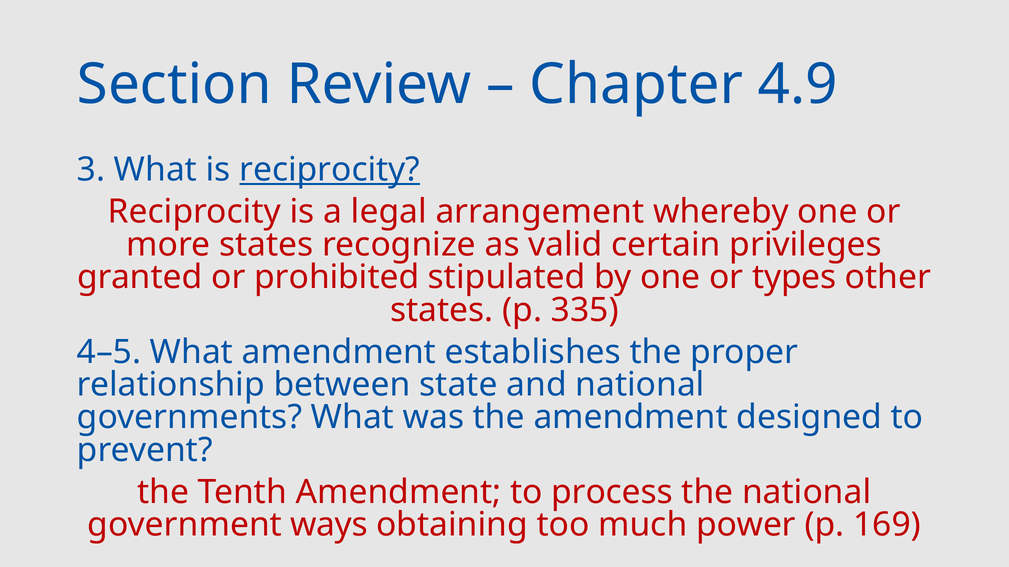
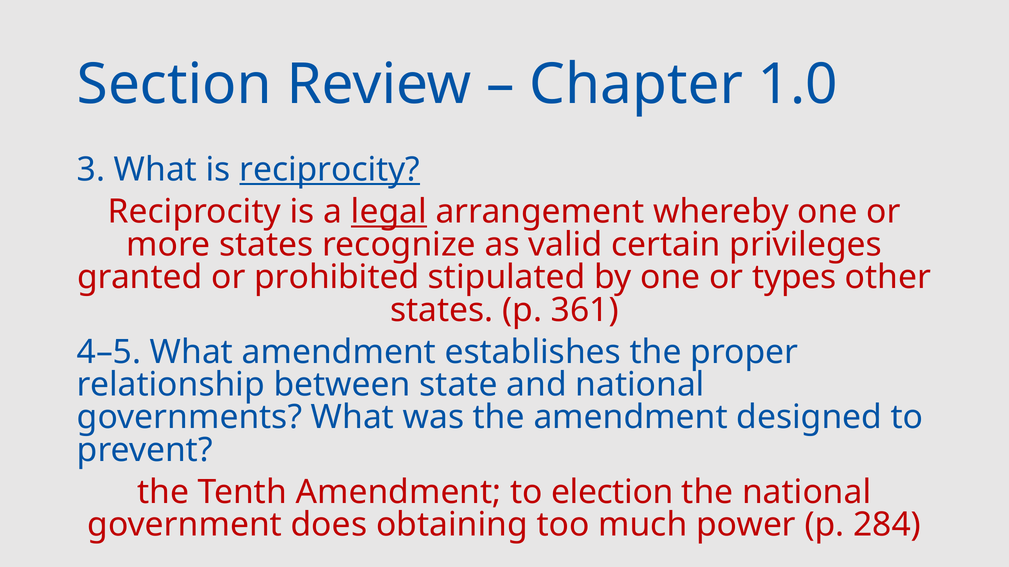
4.9: 4.9 -> 1.0 (798, 85)
legal underline: none -> present (389, 212)
335: 335 -> 361 (585, 310)
process: process -> election (612, 493)
ways: ways -> does (329, 525)
169: 169 -> 284 (887, 525)
